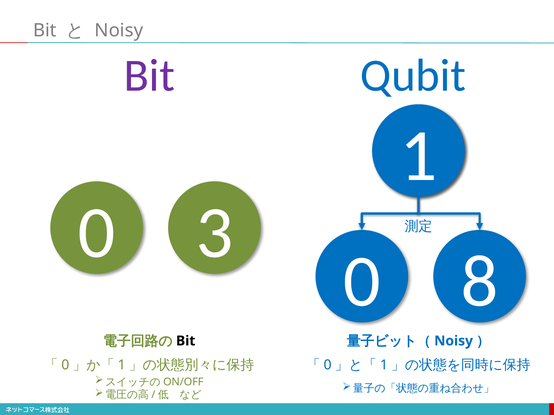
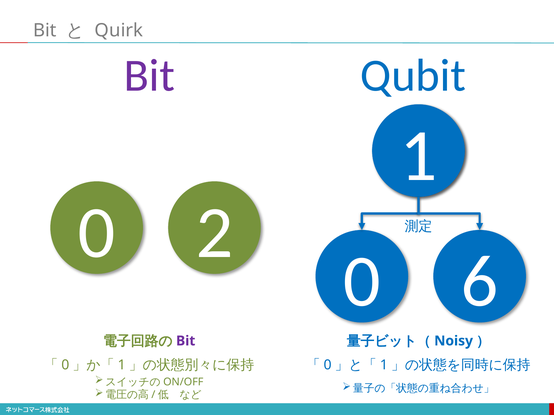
Noisy: Noisy -> Quirk (119, 31)
3: 3 -> 2 (214, 233)
8: 8 -> 6 (480, 282)
Bit colour: black -> purple (186, 341)
